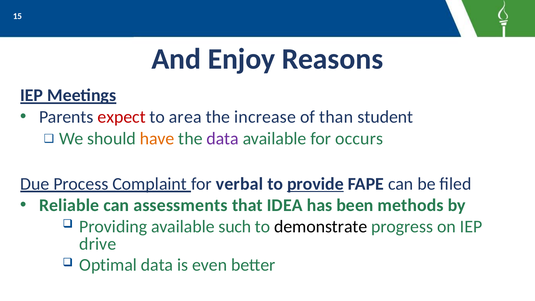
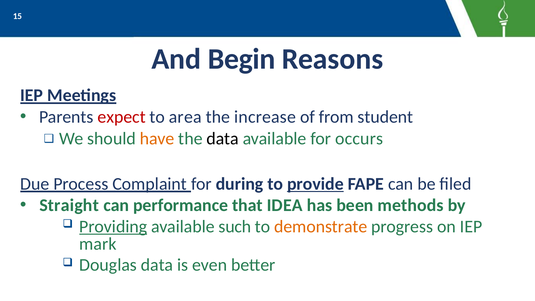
Enjoy: Enjoy -> Begin (242, 59)
than: than -> from (336, 117)
data colour: purple -> black (223, 139)
verbal: verbal -> during (240, 184)
Reliable: Reliable -> Straight (69, 205)
assessments: assessments -> performance (181, 205)
Providing underline: none -> present (113, 226)
demonstrate colour: black -> orange (321, 226)
drive: drive -> mark (98, 244)
Optimal: Optimal -> Douglas (108, 265)
